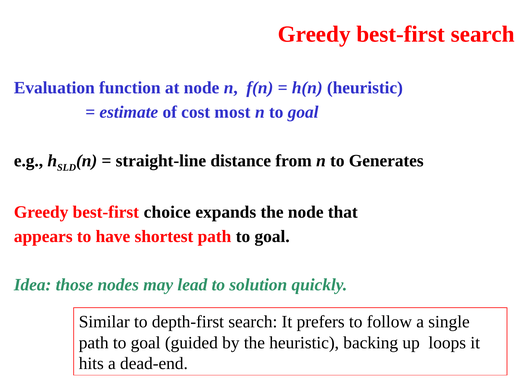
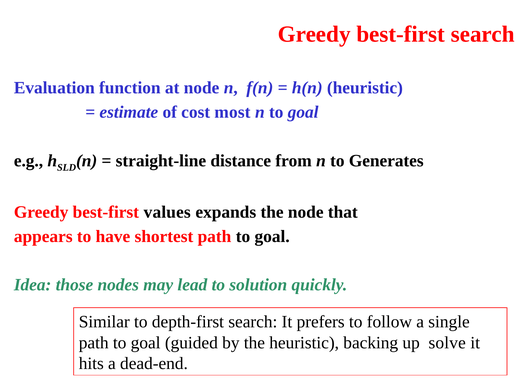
choice: choice -> values (167, 212)
loops: loops -> solve (447, 343)
